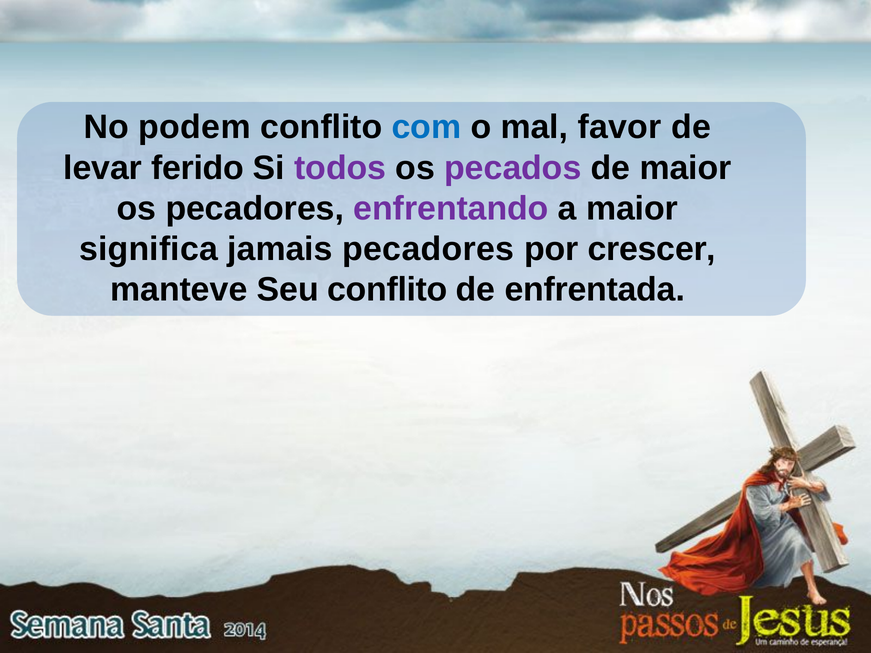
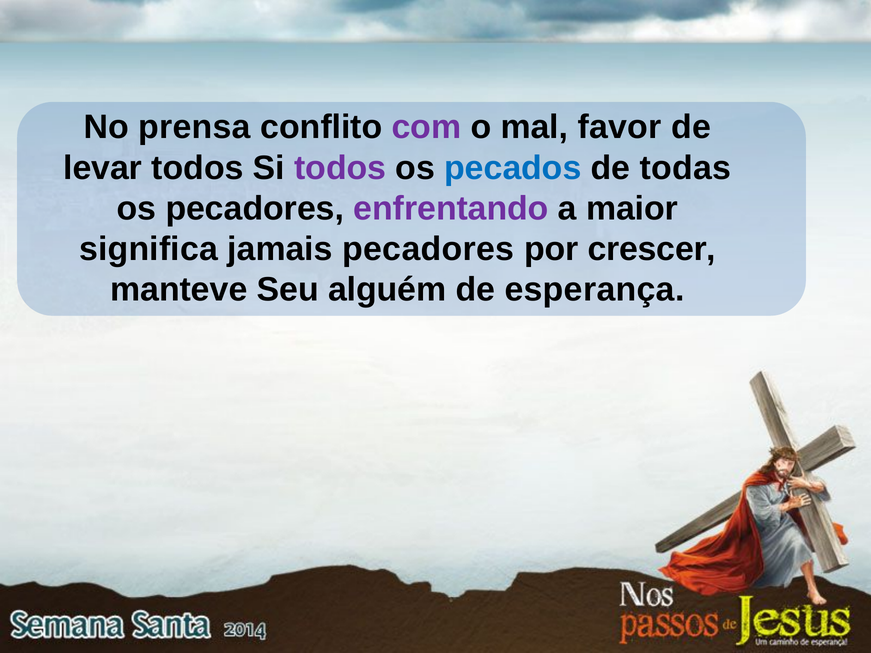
podem: podem -> prensa (195, 127)
com colour: blue -> purple (426, 127)
levar ferido: ferido -> todos (197, 168)
pecados colour: purple -> blue (513, 168)
de maior: maior -> todas (685, 168)
Seu conflito: conflito -> alguém (387, 290)
enfrentada: enfrentada -> esperança (594, 290)
